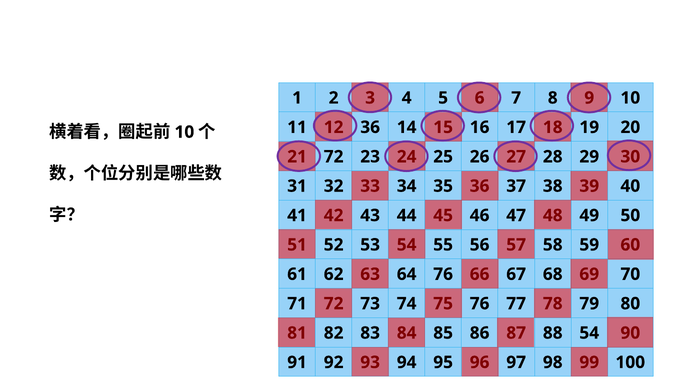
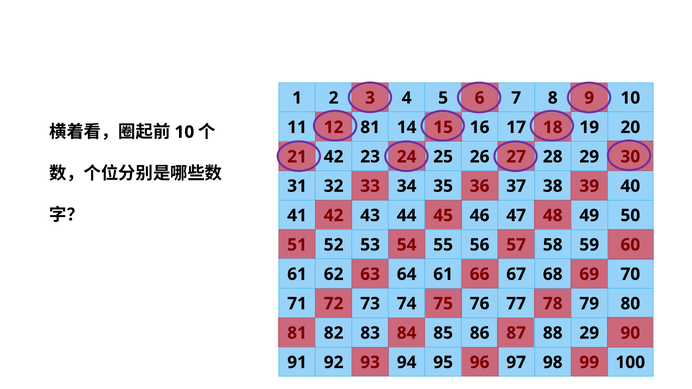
36: 36 -> 81 (370, 127)
72: 72 -> 42 (334, 157)
64 76: 76 -> 61 (443, 274)
88 54: 54 -> 29 (589, 333)
